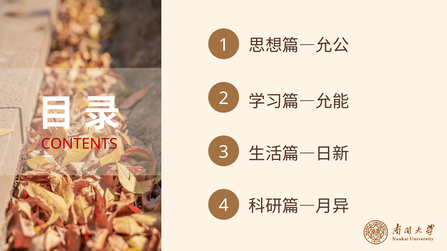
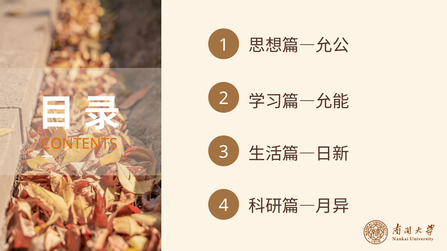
CONTENTS colour: red -> orange (79, 144)
